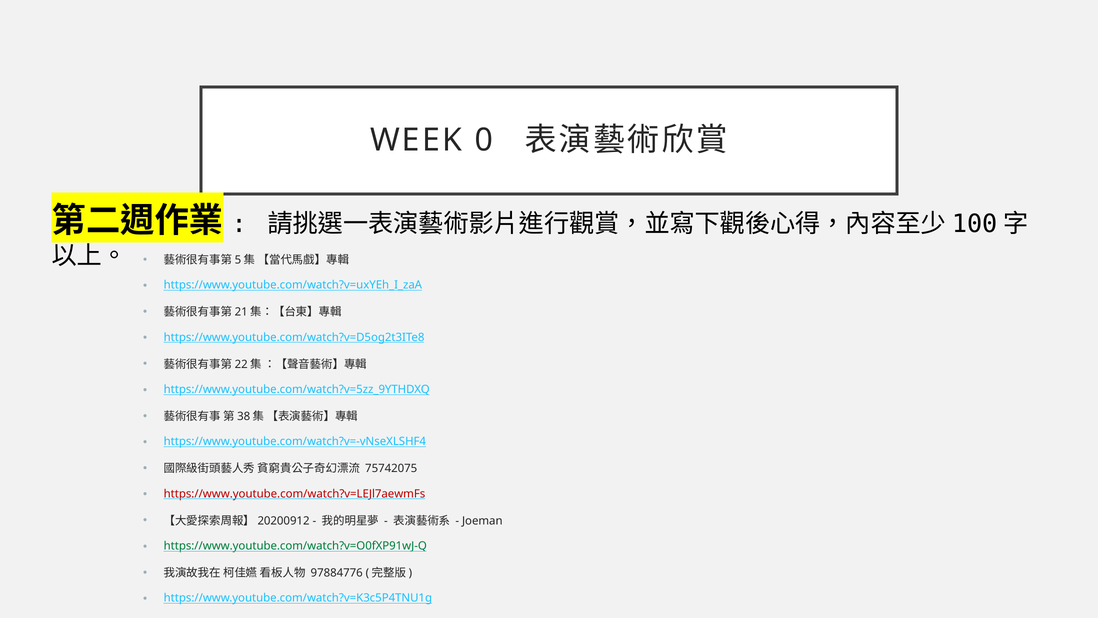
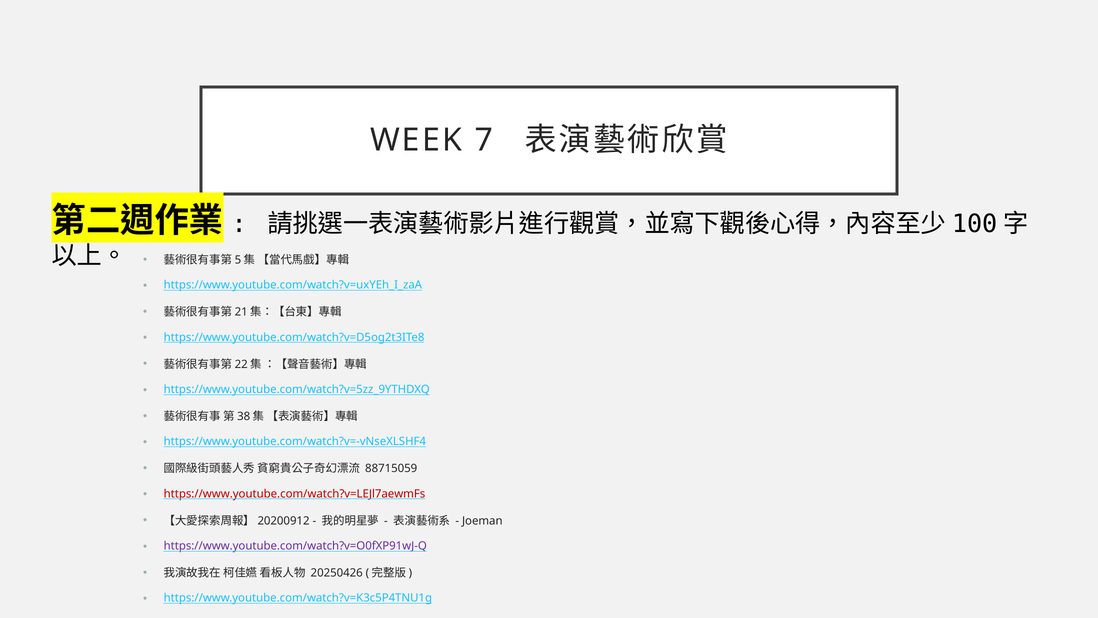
0: 0 -> 7 (484, 140)
75742075: 75742075 -> 88715059 (391, 468)
https://www.youtube.com/watch?v=O0fXP91wJ-Q colour: green -> purple (295, 546)
97884776: 97884776 -> 20250426 (337, 573)
